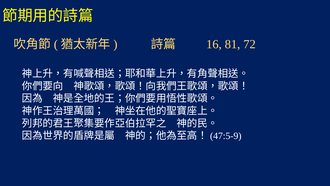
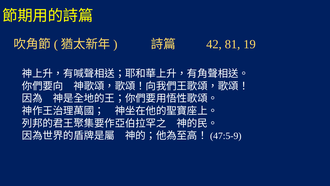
16: 16 -> 42 (214, 44)
72: 72 -> 19 (250, 44)
